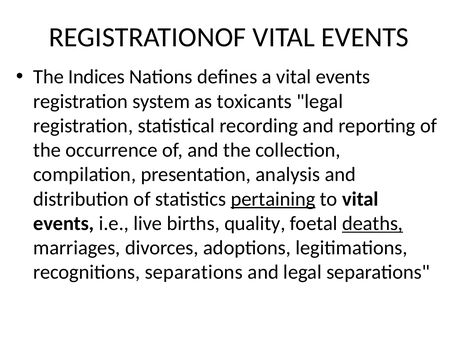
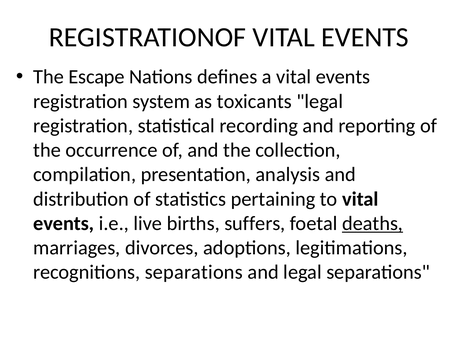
Indices: Indices -> Escape (97, 77)
pertaining underline: present -> none (273, 199)
quality: quality -> suffers (255, 224)
